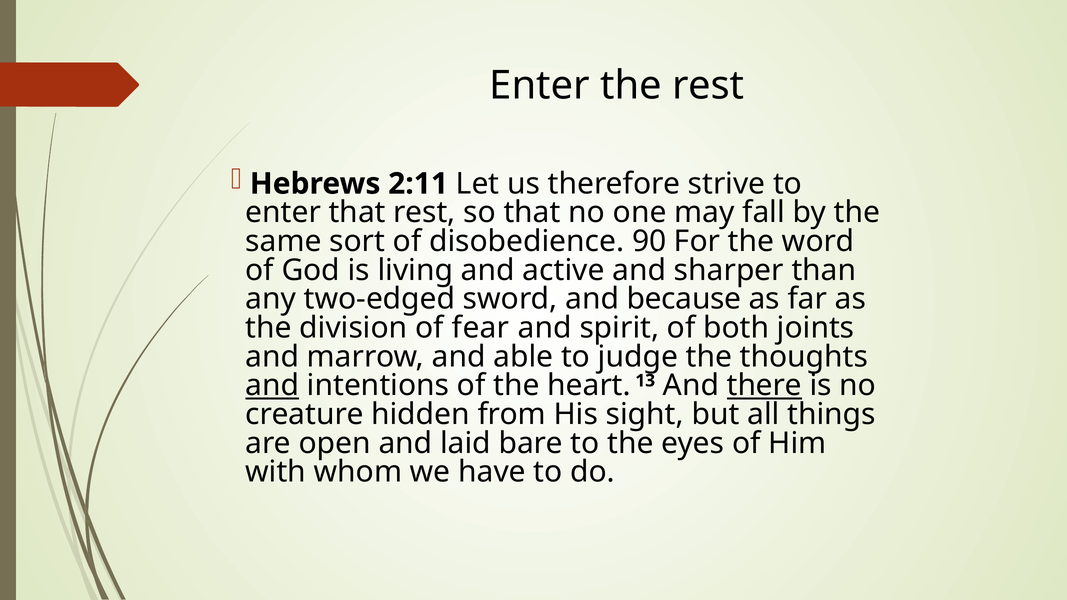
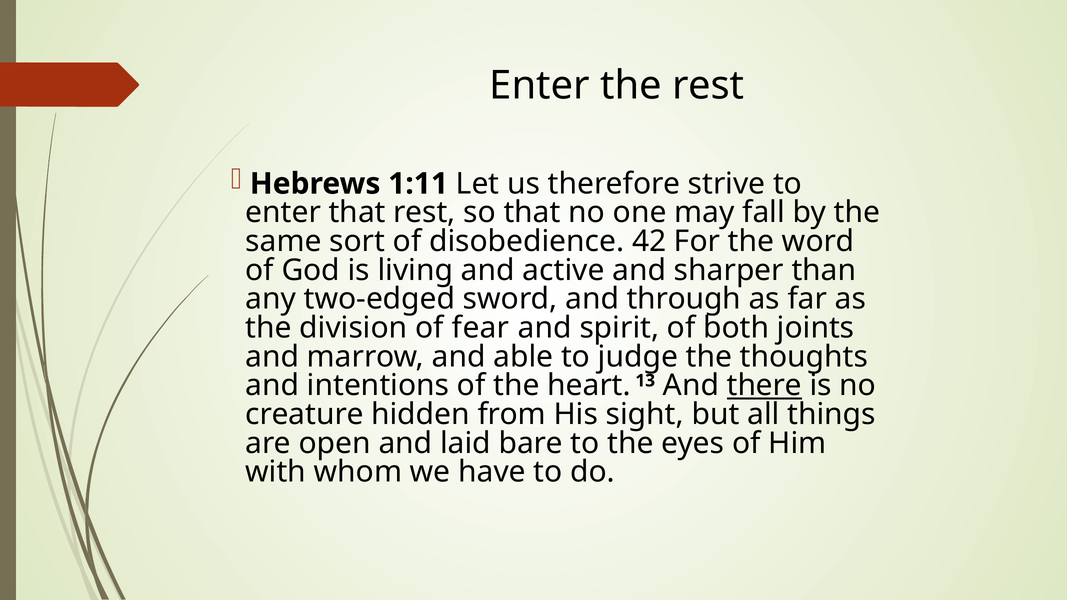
2:11: 2:11 -> 1:11 (418, 184)
90: 90 -> 42 (649, 241)
because: because -> through (684, 299)
and underline: present -> none (272, 386)
